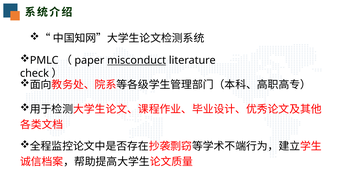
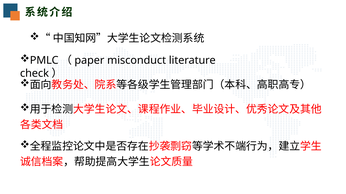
misconduct underline: present -> none (137, 61)
